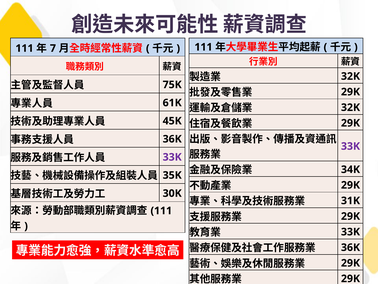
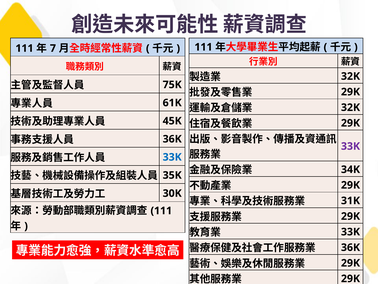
33K colour: purple -> blue (172, 157)
